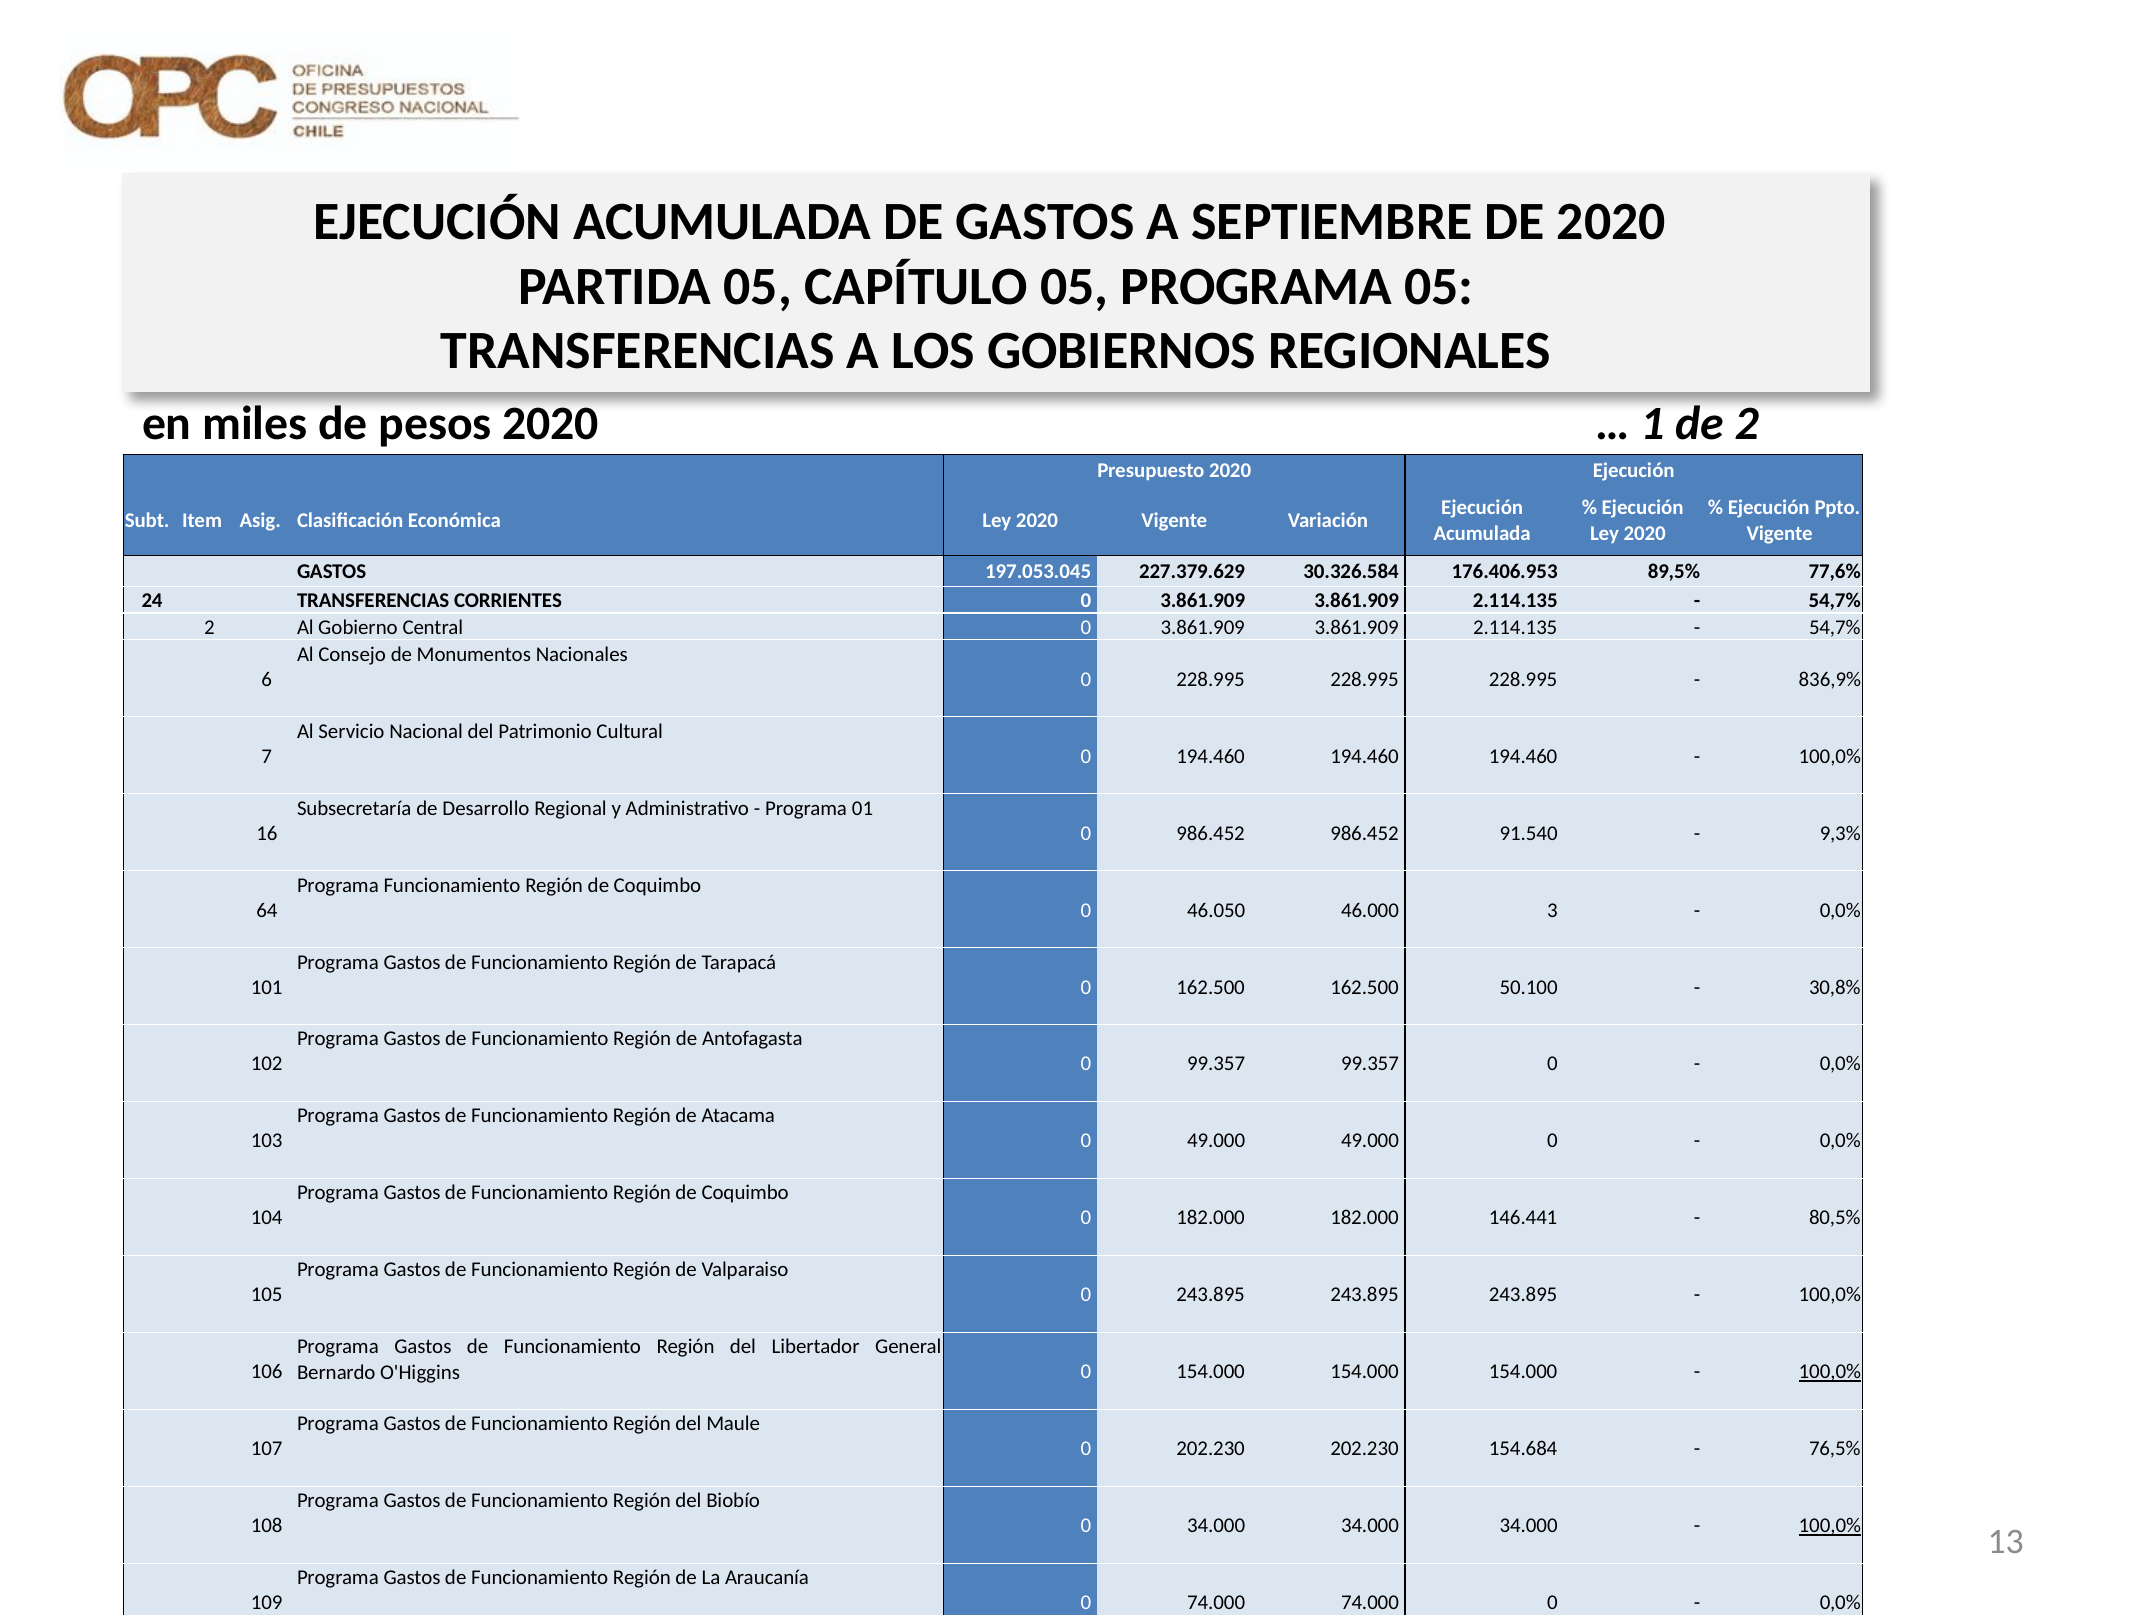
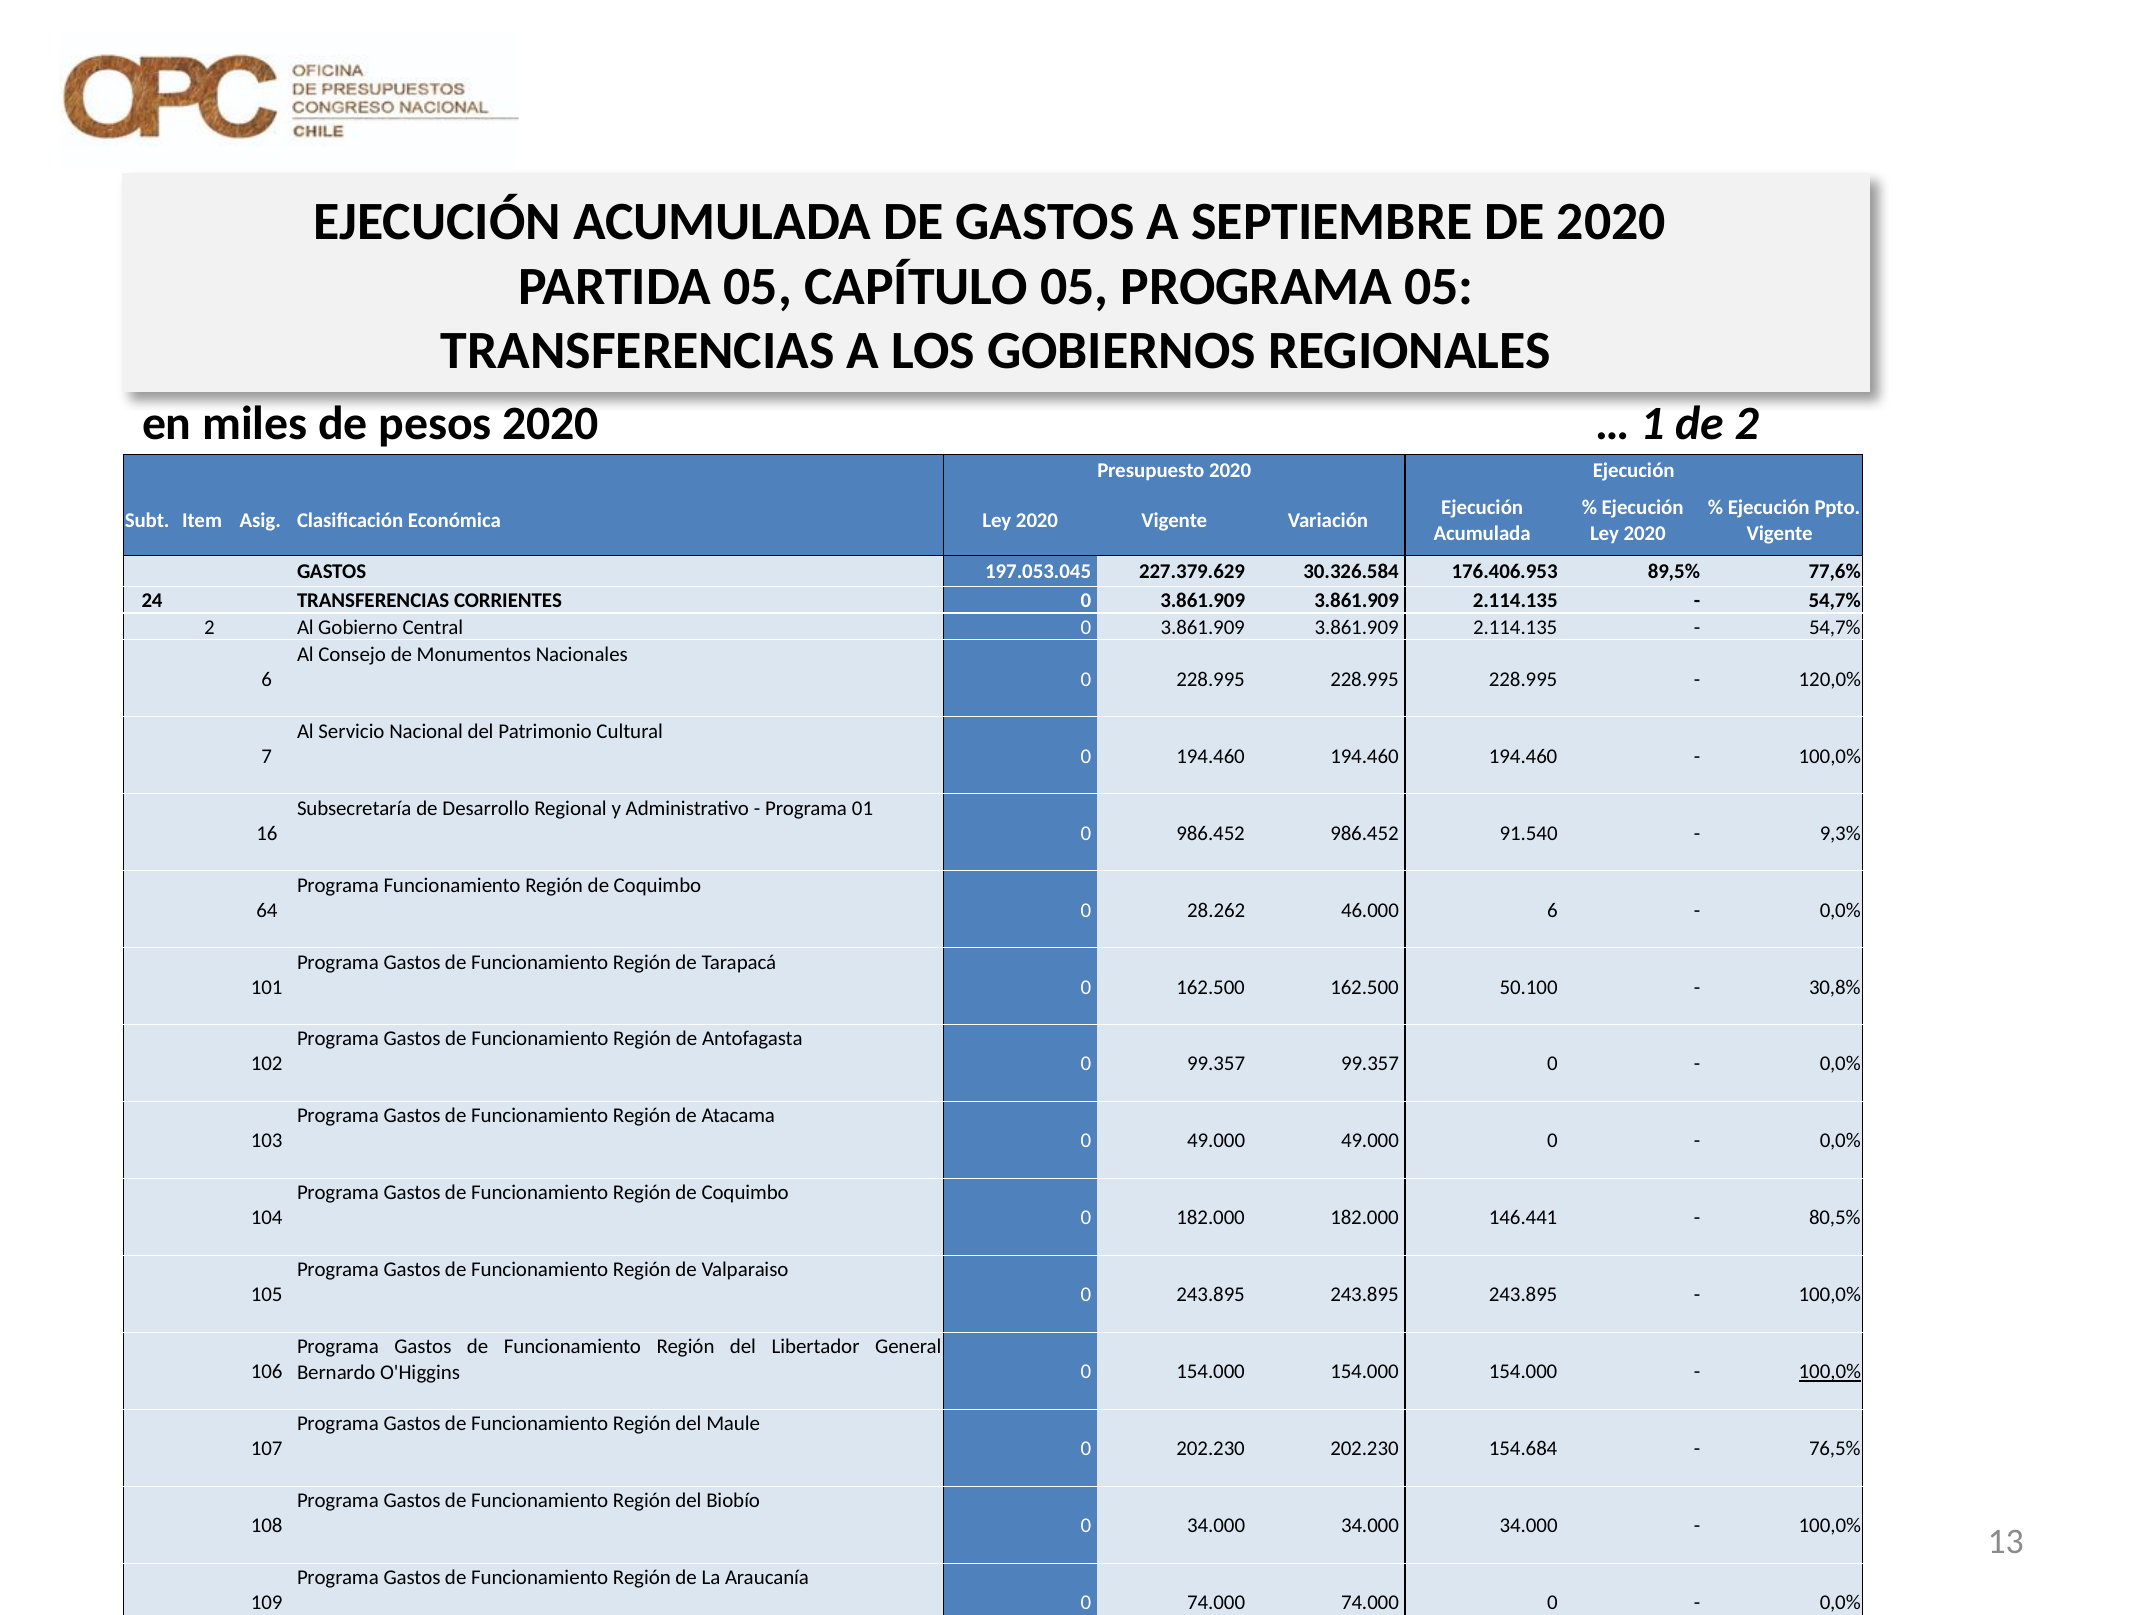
836,9%: 836,9% -> 120,0% (1830, 679)
46.050: 46.050 -> 28.262 (1216, 910)
46.000 3: 3 -> 6 (1552, 910)
100,0% underline: present -> none (1830, 1526)
